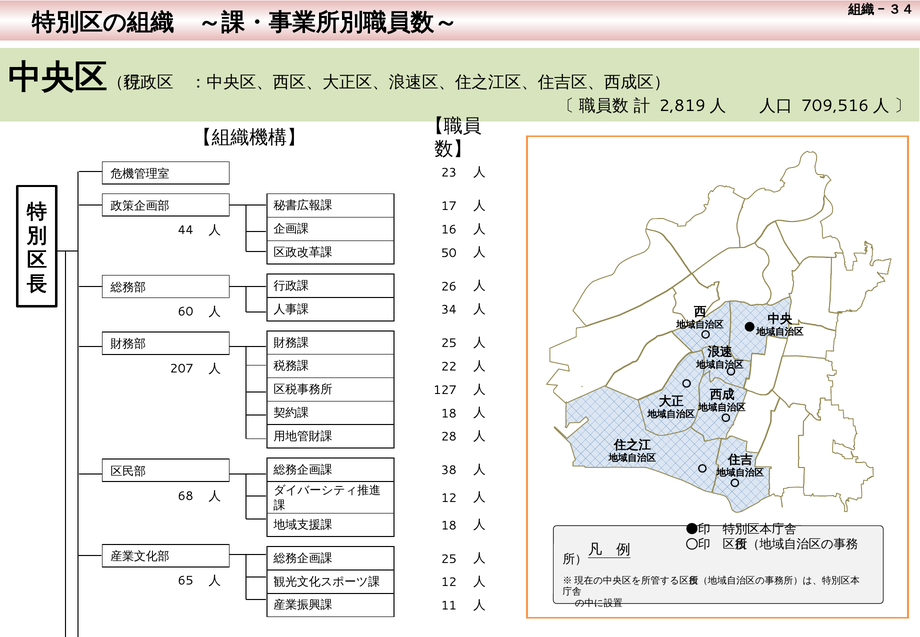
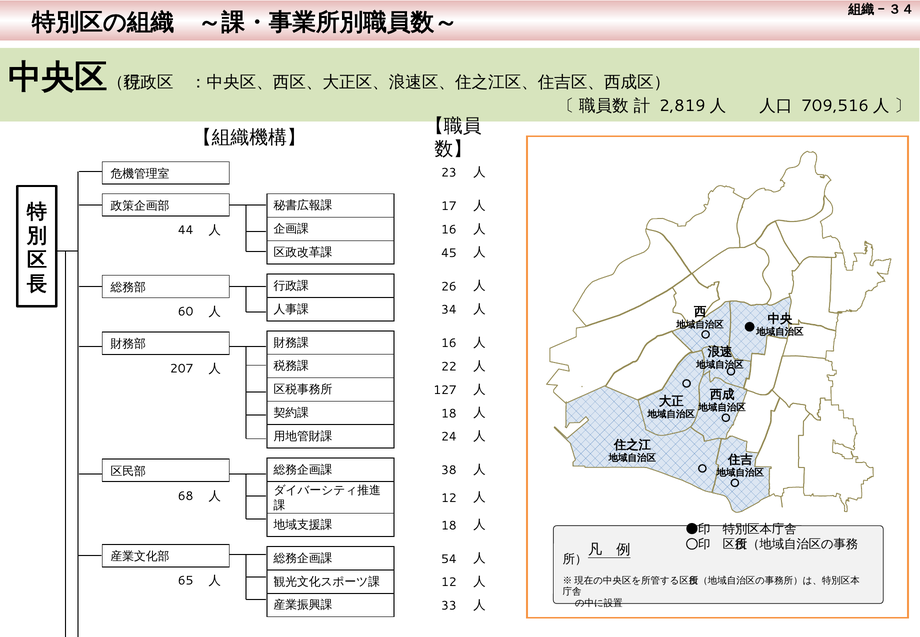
50: 50 -> 45 (449, 253)
25: 25 -> 16 (449, 343)
28: 28 -> 24 (449, 437)
25: 25 -> 54 (449, 559)
11: 11 -> 33 (449, 606)
